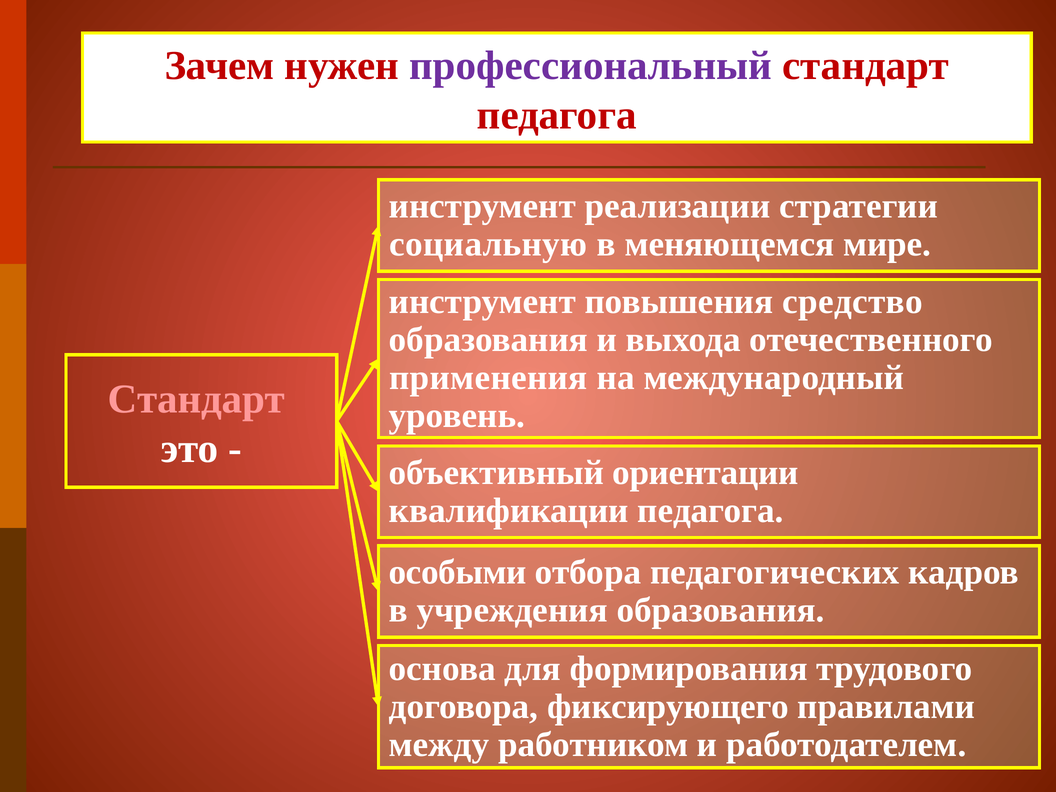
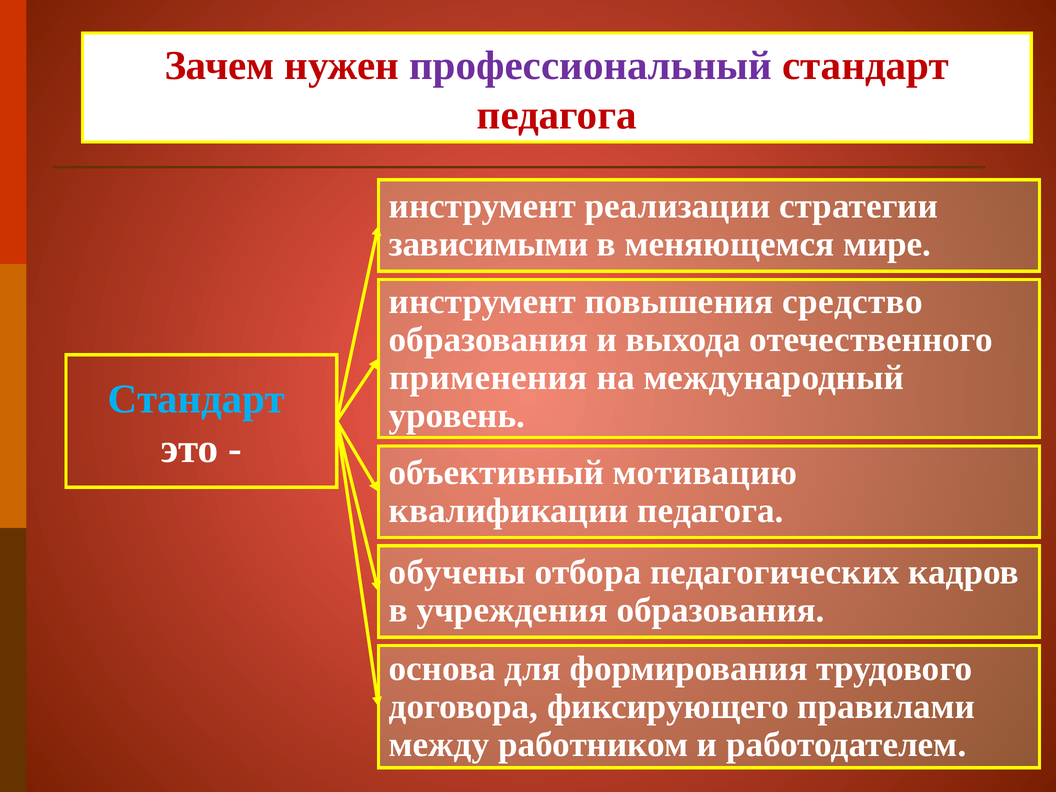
социальную: социальную -> зависимыми (489, 244)
Стандарт colour: pink -> light blue (196, 399)
ориентации: ориентации -> мотивацию (705, 473)
особыми: особыми -> обучены (457, 572)
